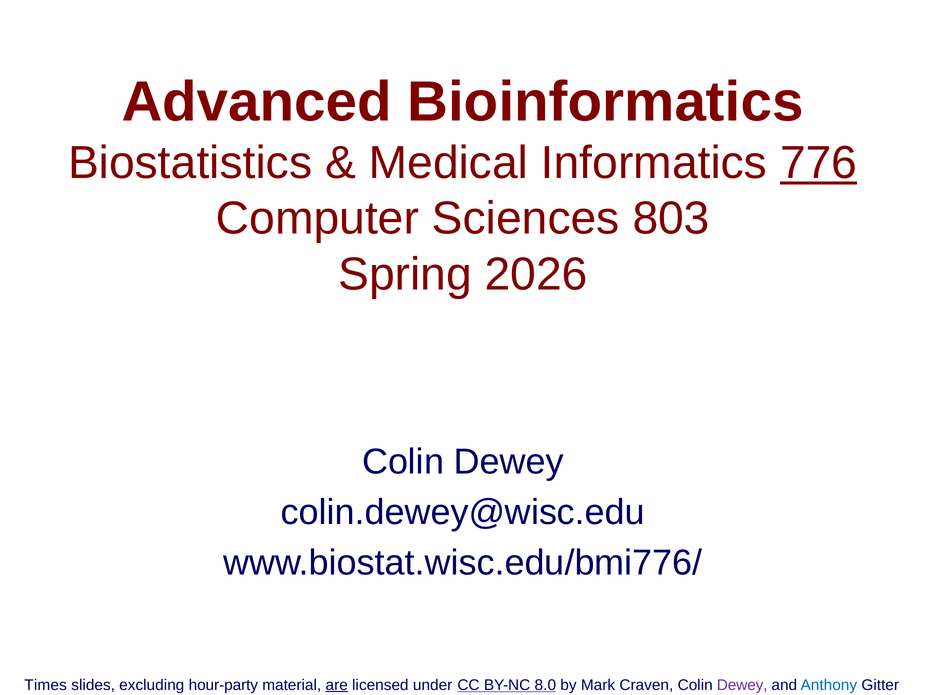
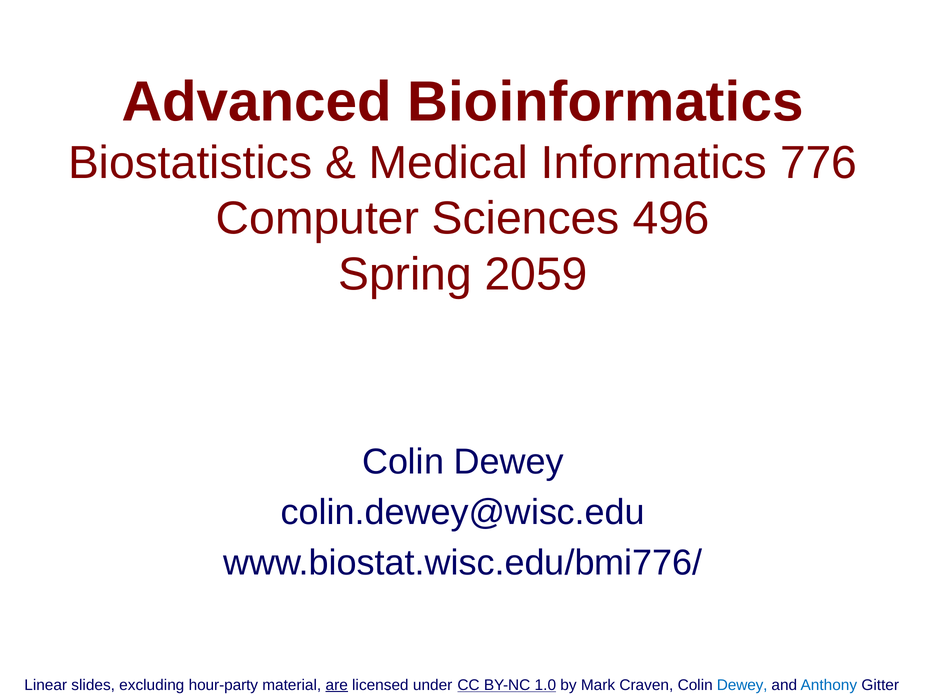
776 underline: present -> none (819, 163)
803: 803 -> 496 (671, 219)
2026: 2026 -> 2059 (536, 274)
Times: Times -> Linear (46, 684)
8.0: 8.0 -> 1.0 (545, 684)
Dewey colour: purple -> blue (742, 684)
